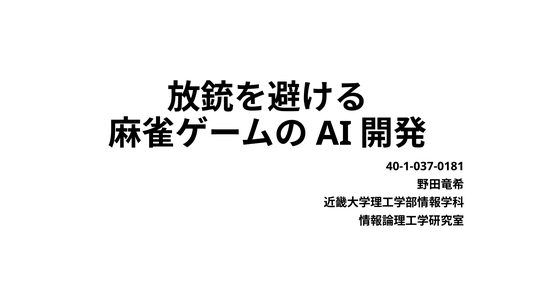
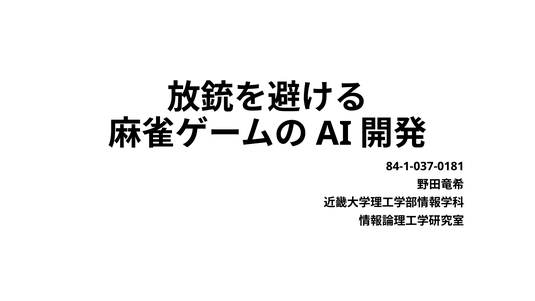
40-1-037-0181: 40-1-037-0181 -> 84-1-037-0181 (425, 166)
